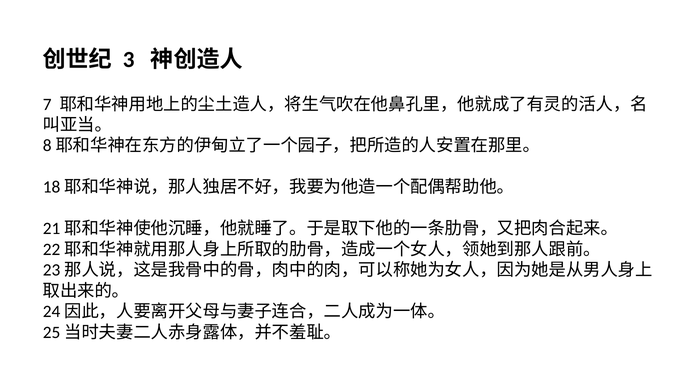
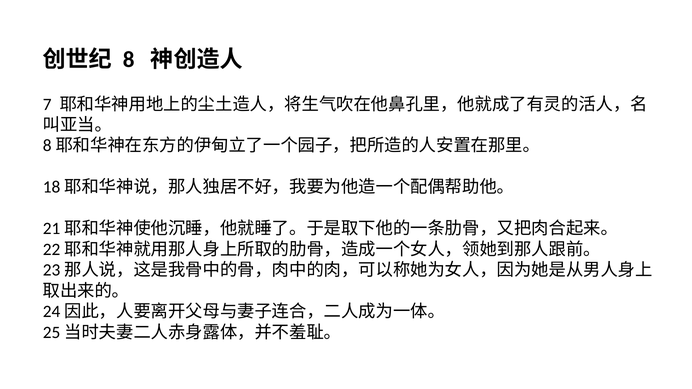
3: 3 -> 8 (129, 60)
